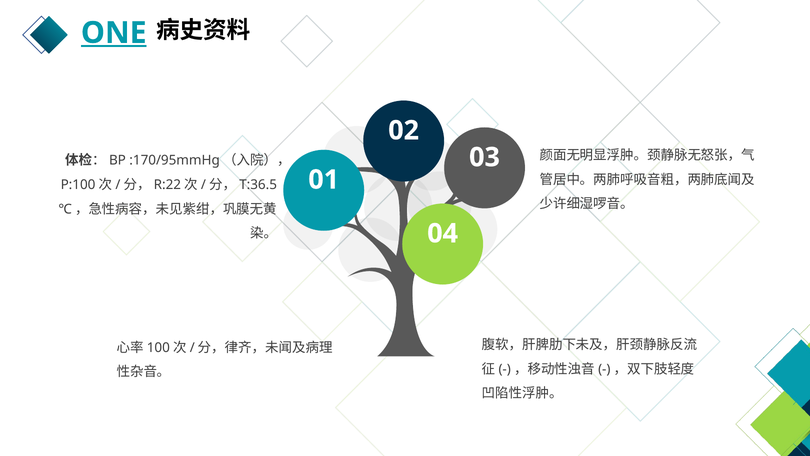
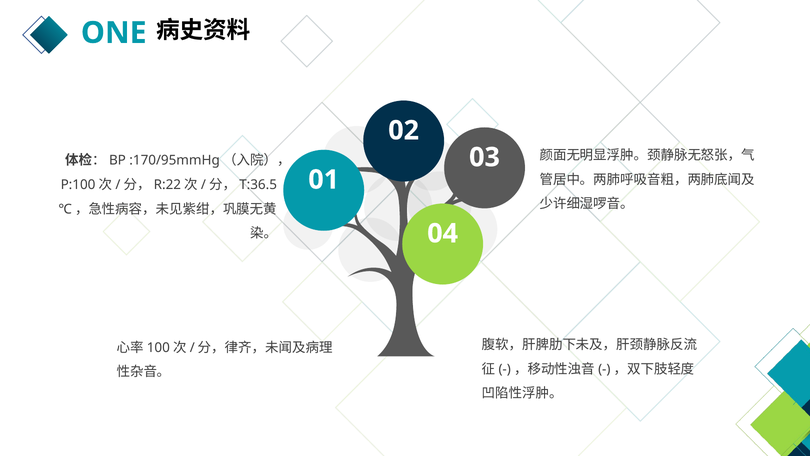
ONE underline: present -> none (114, 33)
